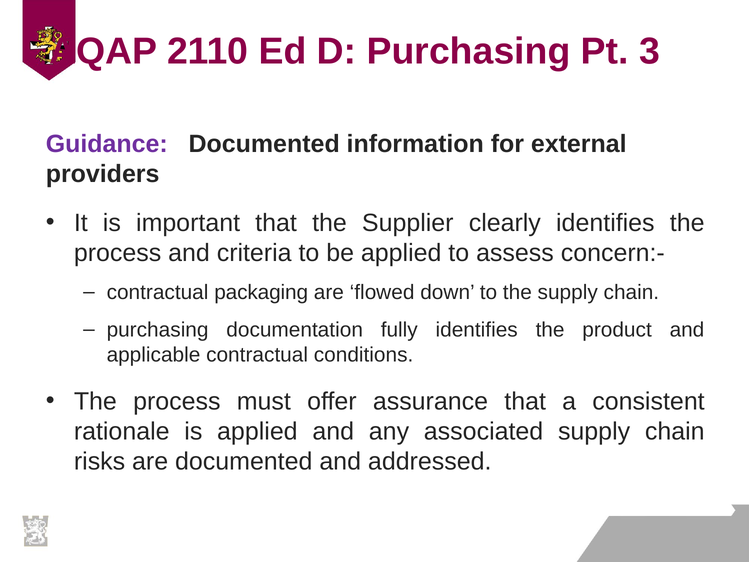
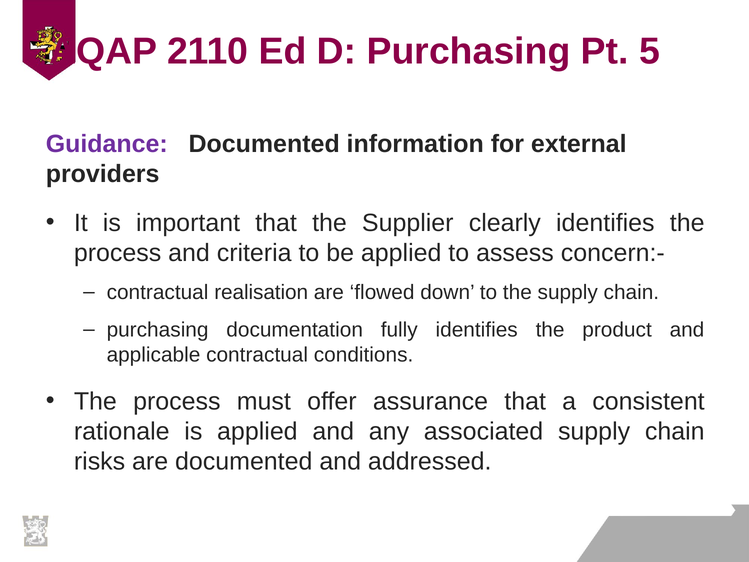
3: 3 -> 5 (649, 51)
packaging: packaging -> realisation (261, 292)
